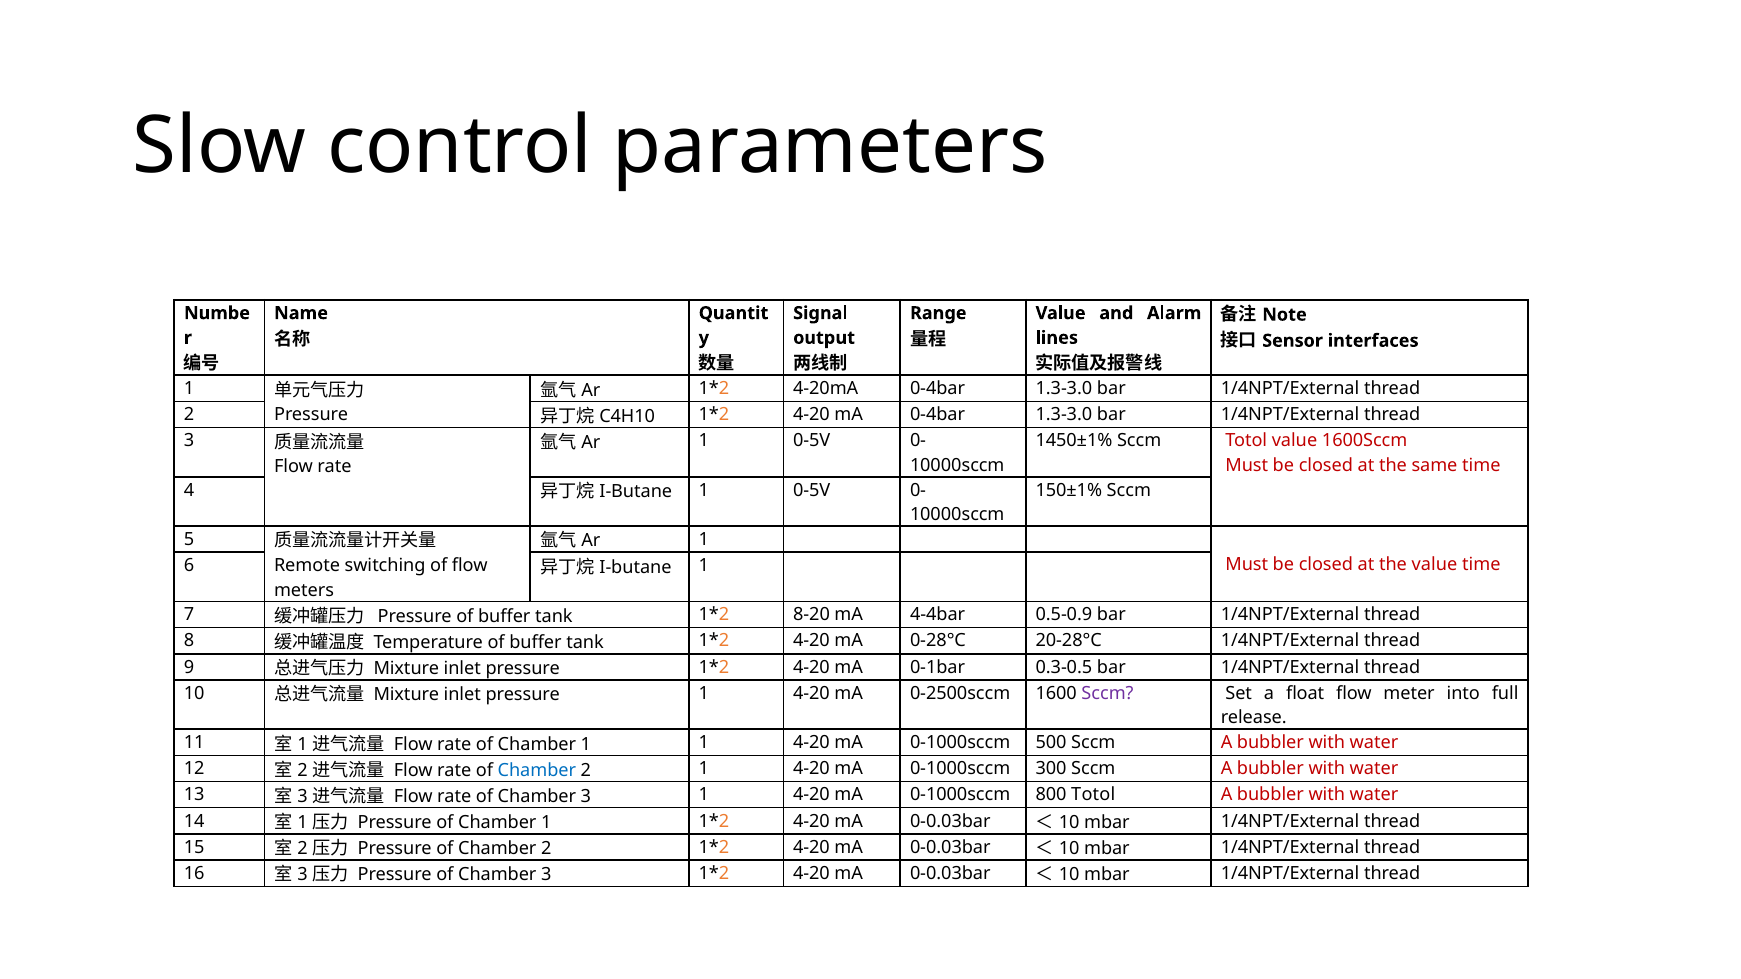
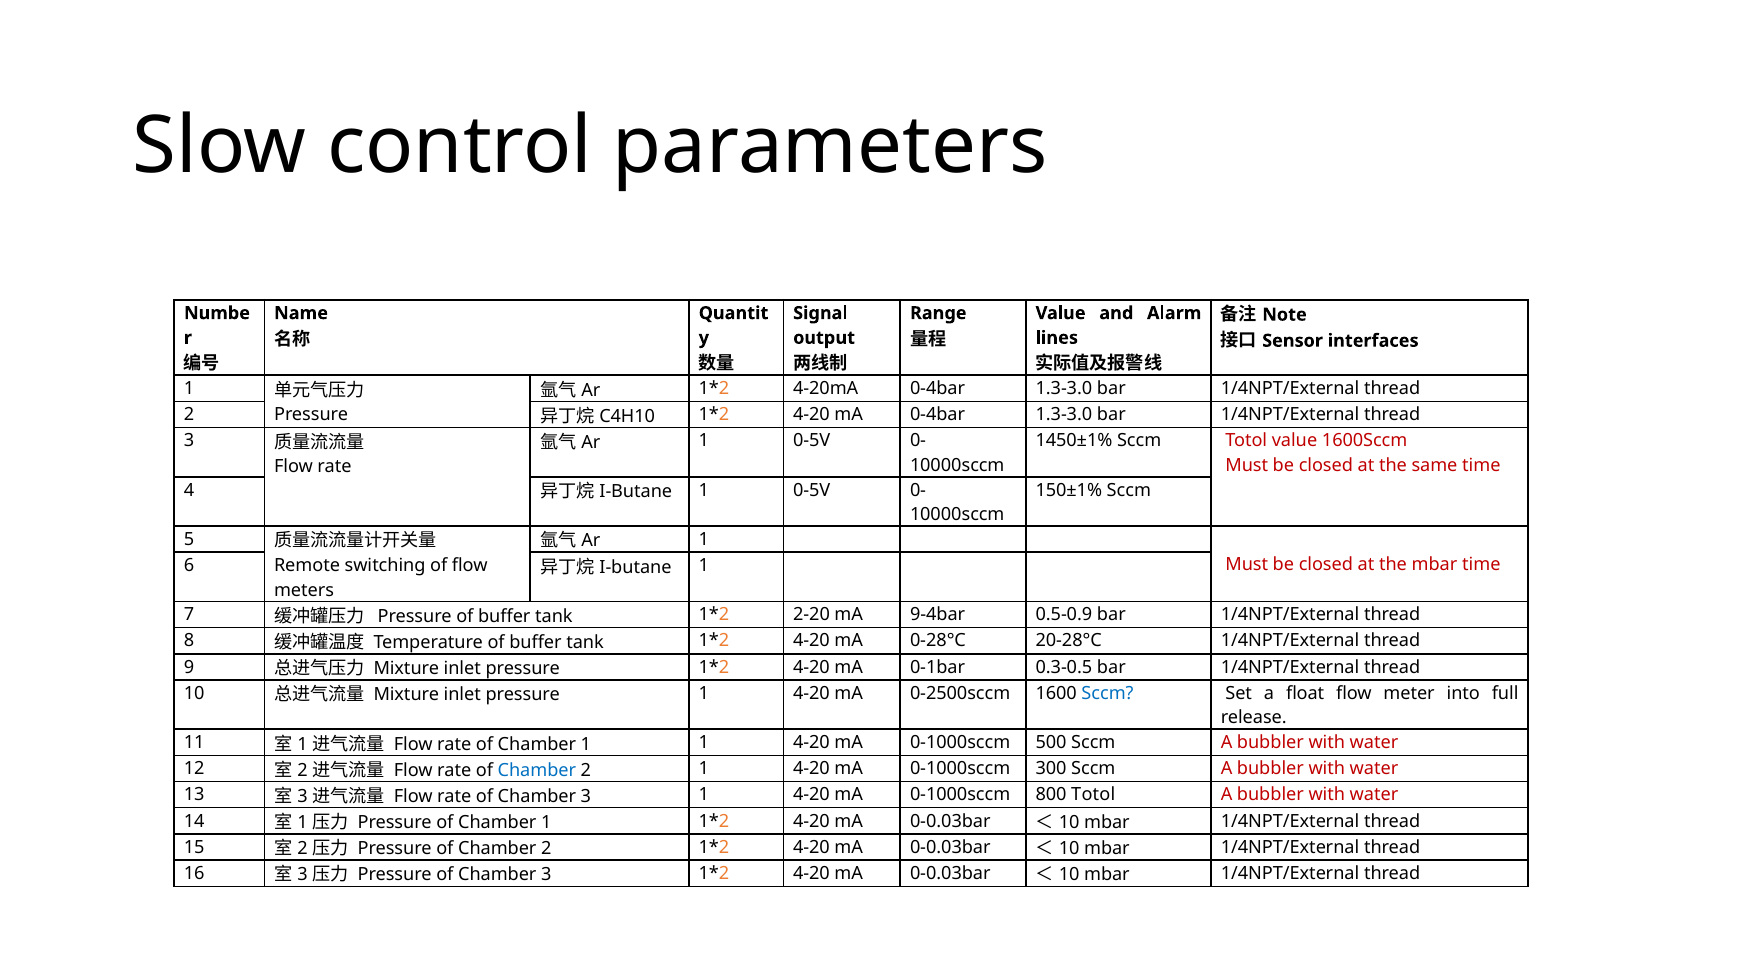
the value: value -> mbar (1434, 564)
8-20: 8-20 -> 2-20 (812, 615)
4-4bar: 4-4bar -> 9-4bar (938, 615)
Sccm colour: purple -> blue (1108, 694)
